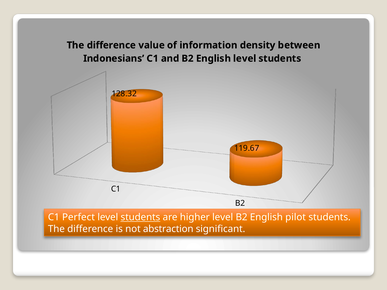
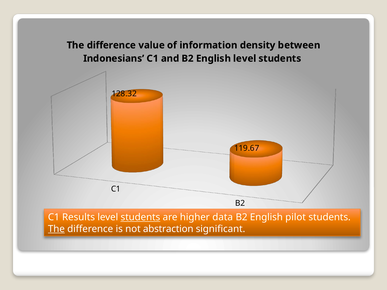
Perfect: Perfect -> Results (79, 217)
higher level: level -> data (223, 217)
The underline: none -> present (56, 229)
